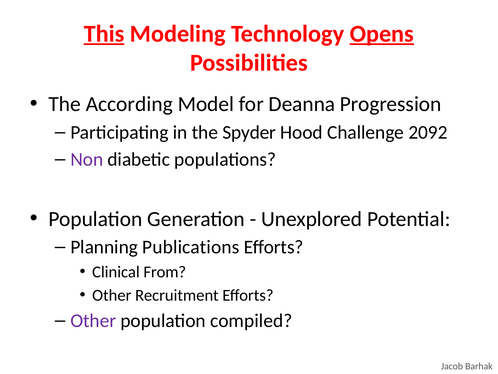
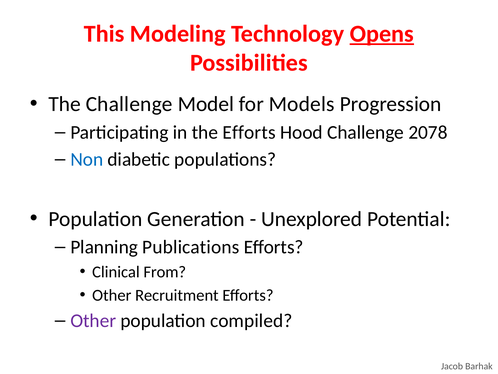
This underline: present -> none (104, 34)
The According: According -> Challenge (129, 104)
Deanna: Deanna -> Models (302, 104)
the Spyder: Spyder -> Efforts (249, 132)
2092: 2092 -> 2078 (428, 132)
Non colour: purple -> blue (87, 159)
